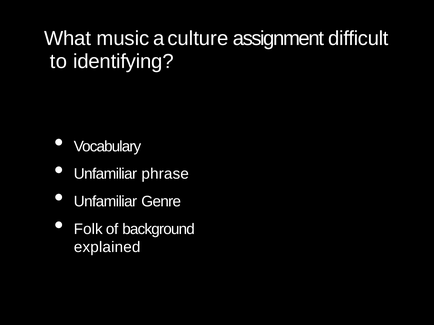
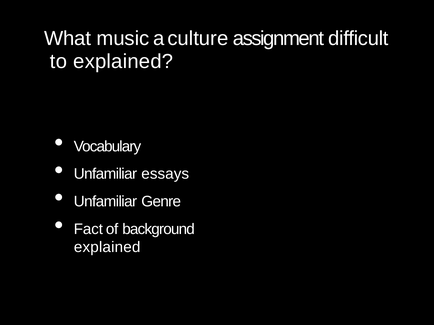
to identifying: identifying -> explained (123, 62)
phrase: phrase -> essays (165, 174)
Folk: Folk -> Fact (88, 229)
